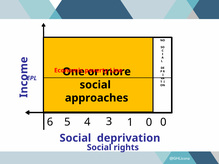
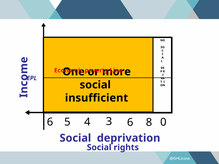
approaches: approaches -> insufficient (97, 98)
5 1: 1 -> 6 (130, 122)
4 0: 0 -> 8 (149, 122)
